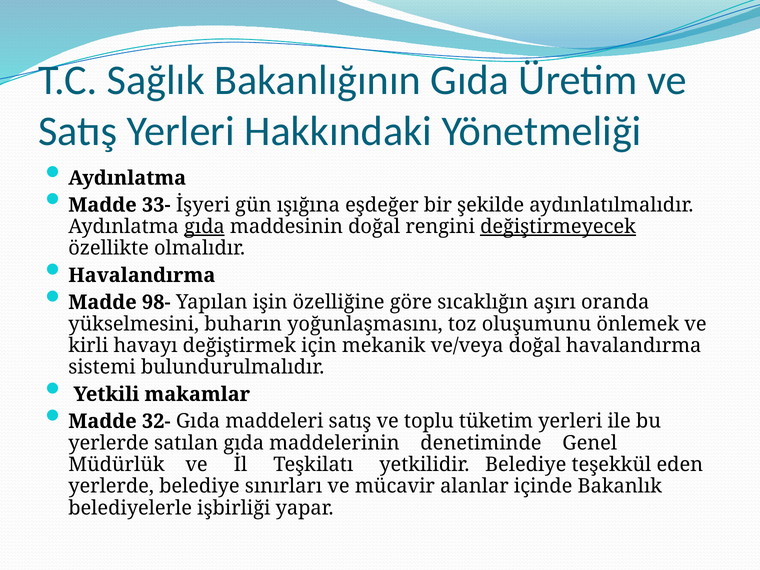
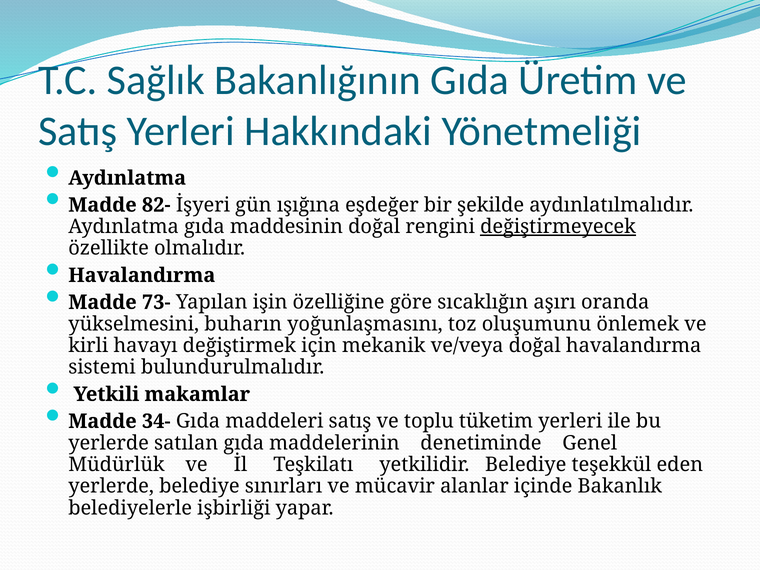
33-: 33- -> 82- (156, 205)
gıda underline: present -> none (204, 227)
98-: 98- -> 73- (156, 302)
32-: 32- -> 34- (156, 421)
